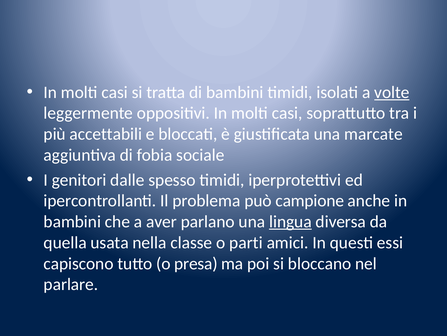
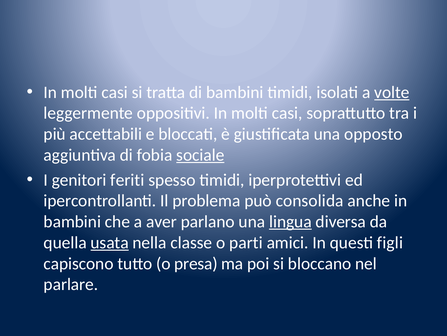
marcate: marcate -> opposto (373, 134)
sociale underline: none -> present (200, 155)
dalle: dalle -> feriti (127, 180)
campione: campione -> consolida (310, 200)
usata underline: none -> present (110, 242)
essi: essi -> figli (390, 242)
